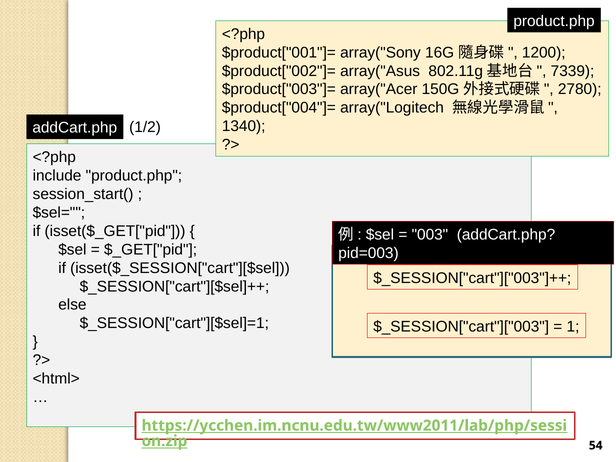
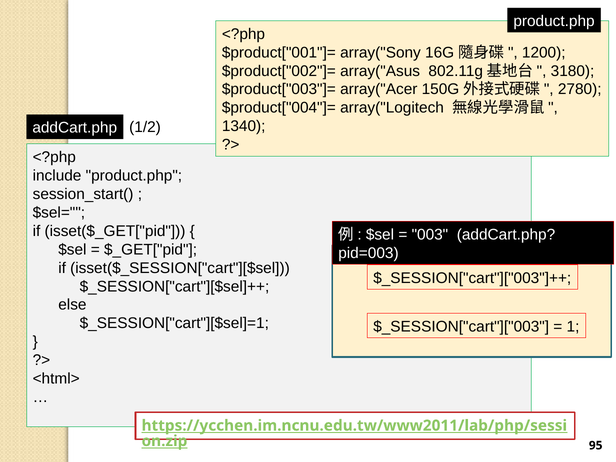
7339: 7339 -> 3180 (573, 71)
54: 54 -> 95 (596, 445)
